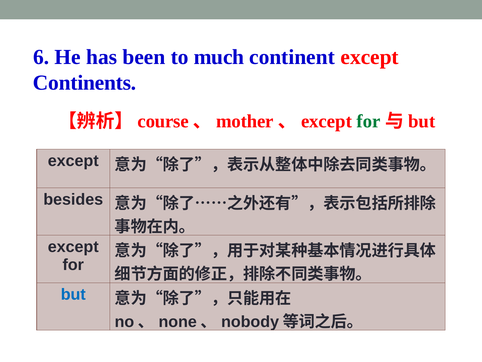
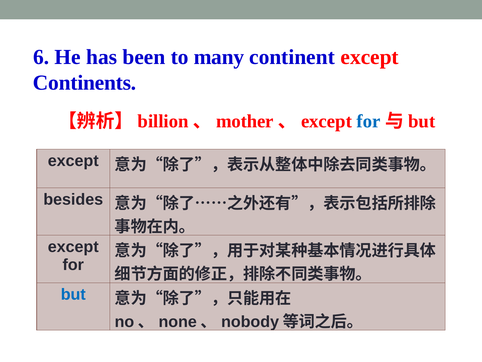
much: much -> many (219, 57)
course: course -> billion (163, 121)
for colour: green -> blue (369, 121)
